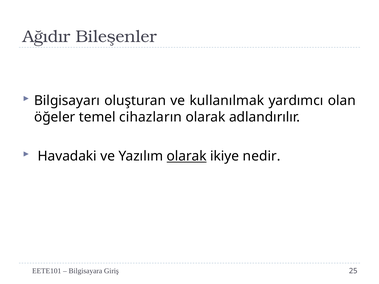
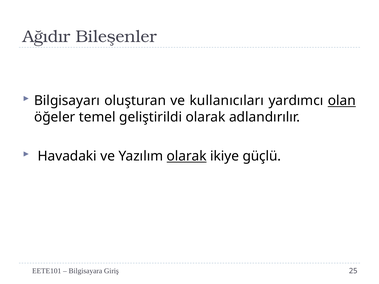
kullanılmak: kullanılmak -> kullanıcıları (227, 101)
olan underline: none -> present (342, 101)
cihazların: cihazların -> geliştirildi (151, 117)
nedir: nedir -> güçlü (262, 156)
